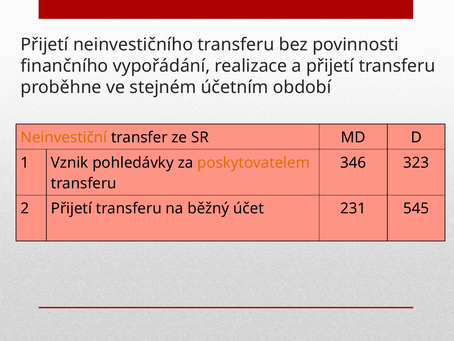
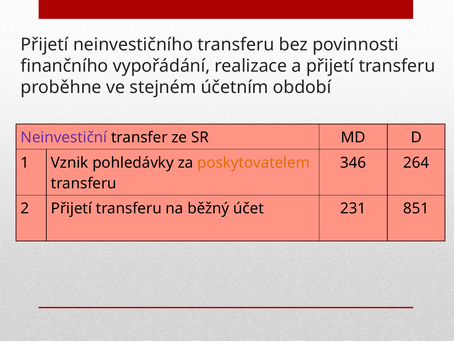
Neinvestiční colour: orange -> purple (64, 137)
323: 323 -> 264 (416, 162)
545: 545 -> 851 (416, 208)
